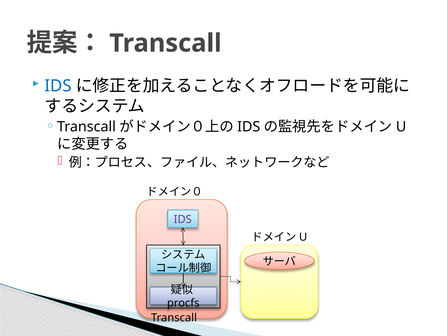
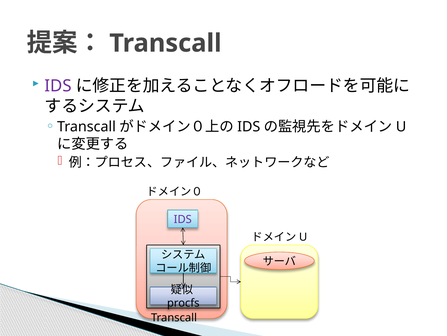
IDS colour: blue -> purple (58, 86)
